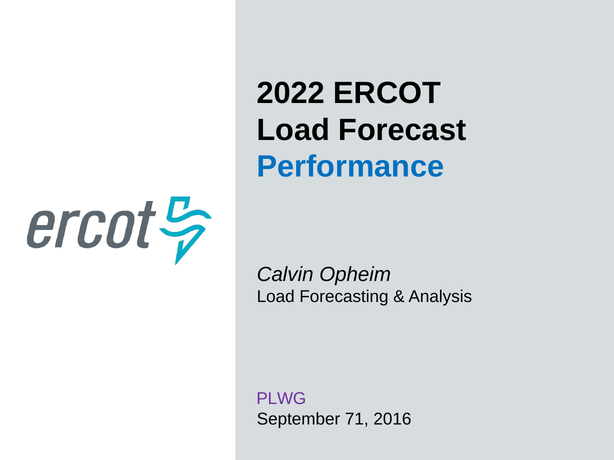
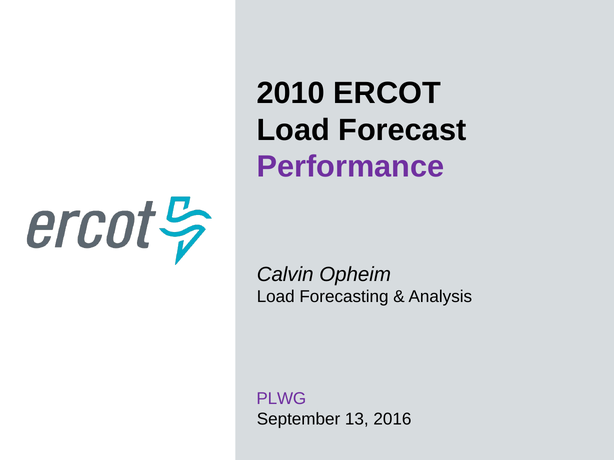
2022: 2022 -> 2010 (291, 93)
Performance colour: blue -> purple (351, 167)
71: 71 -> 13 (357, 420)
